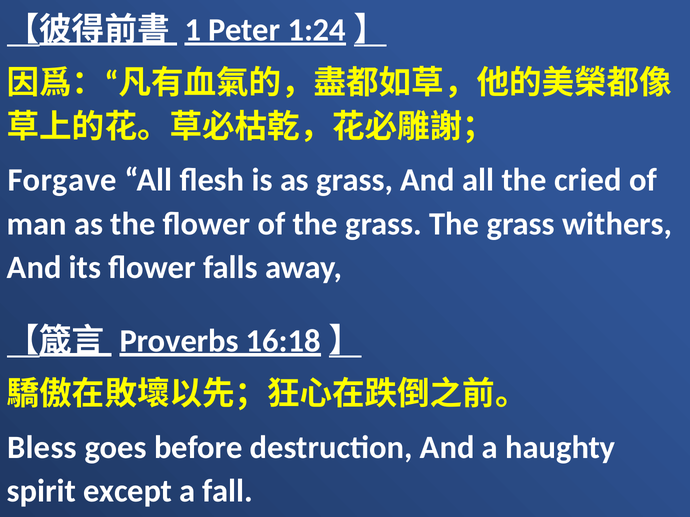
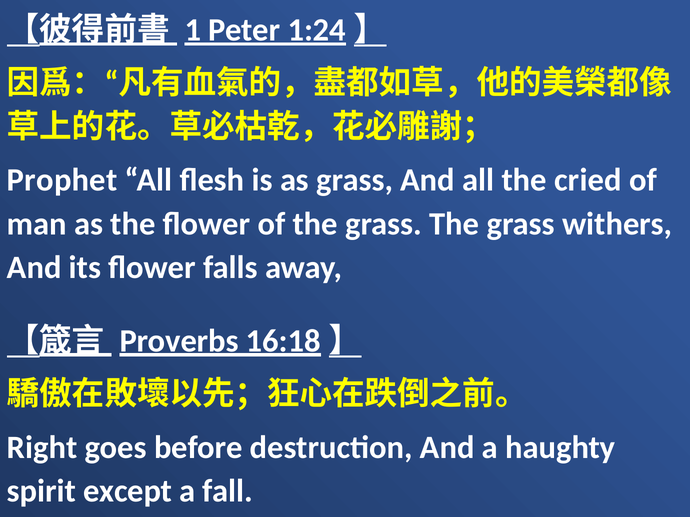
Forgave: Forgave -> Prophet (62, 180)
Bless: Bless -> Right (42, 448)
